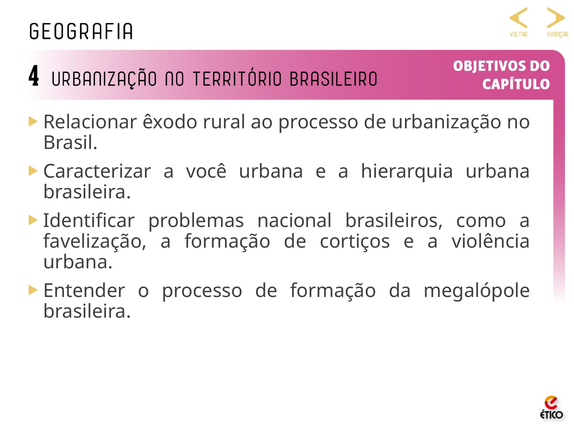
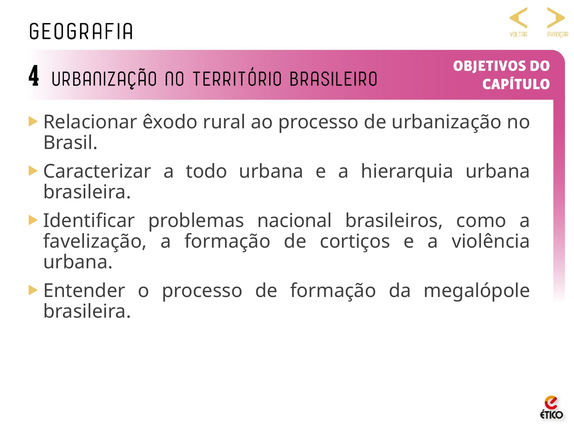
você: você -> todo (207, 171)
